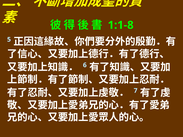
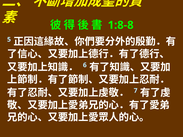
1:1-8: 1:1-8 -> 1:8-8 (121, 25)
